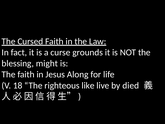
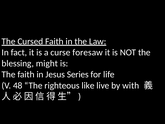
grounds: grounds -> foresaw (88, 52)
Along: Along -> Series (78, 74)
18: 18 -> 48 (18, 85)
died: died -> with (131, 85)
